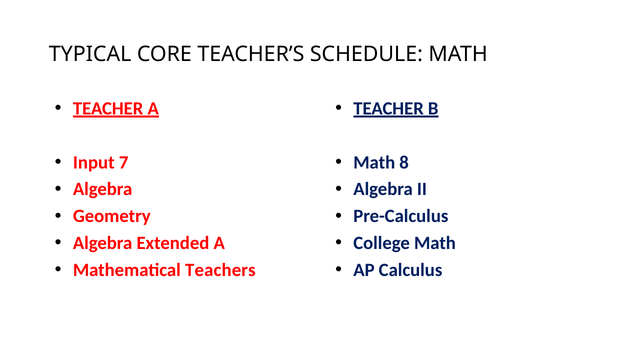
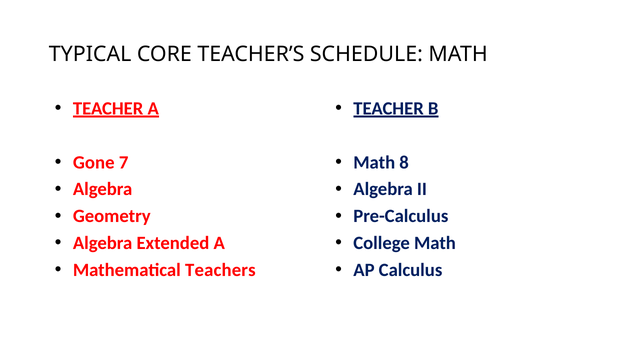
Input: Input -> Gone (94, 162)
